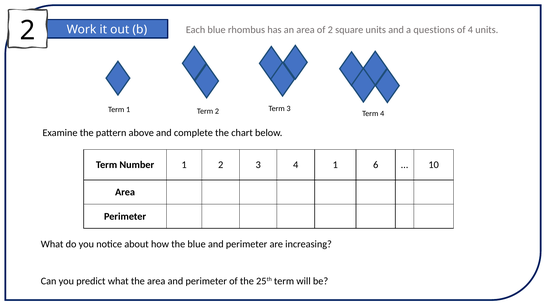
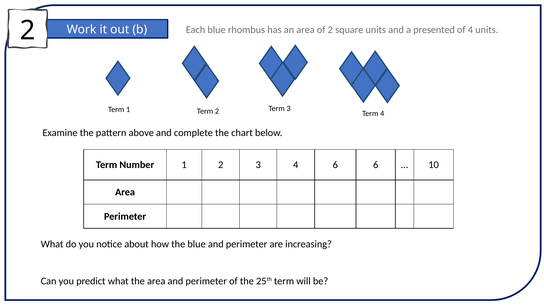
questions: questions -> presented (434, 30)
4 1: 1 -> 6 (335, 165)
